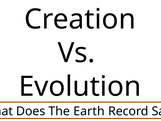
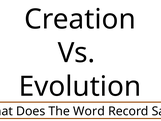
Earth: Earth -> Word (89, 111)
